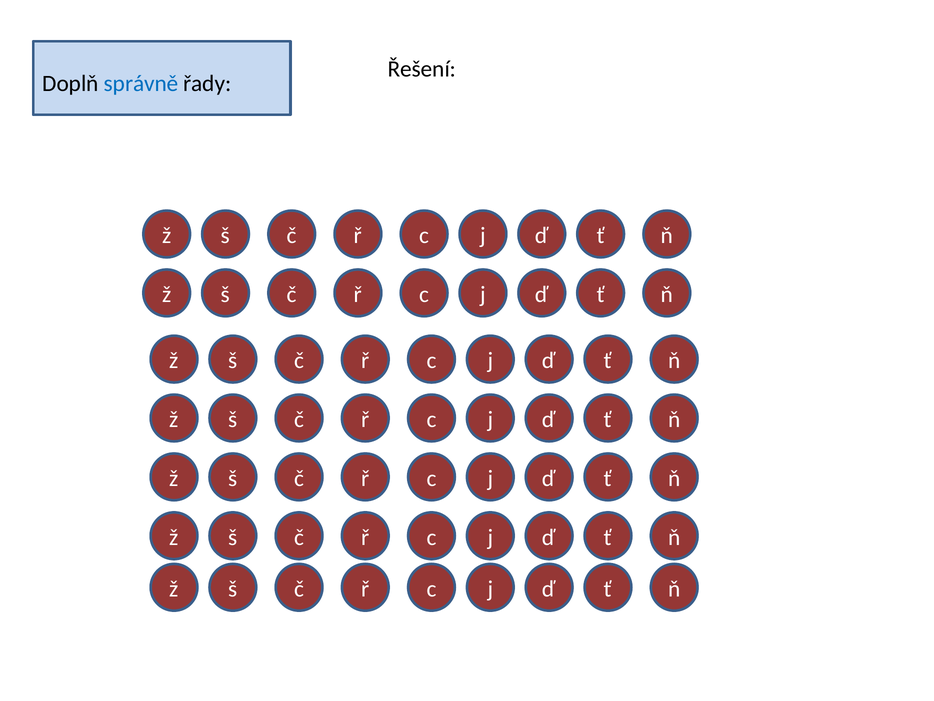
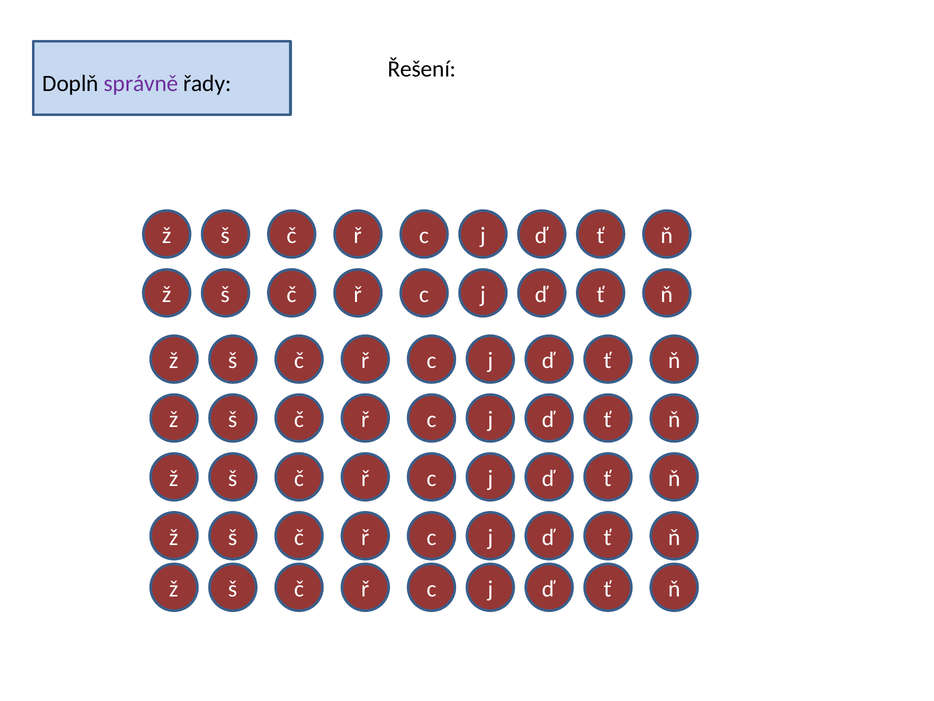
správně colour: blue -> purple (141, 84)
